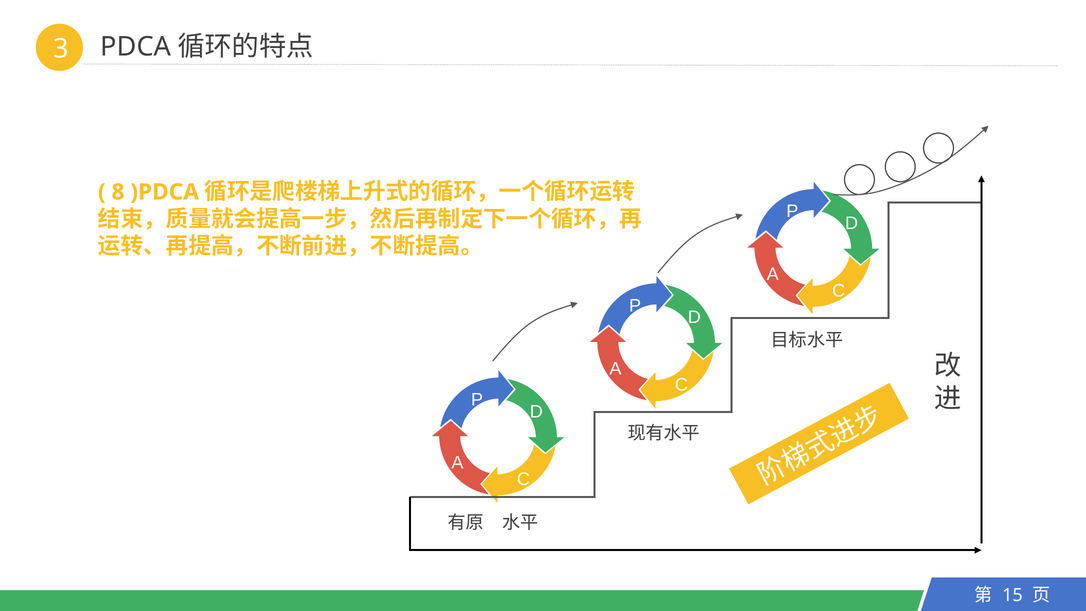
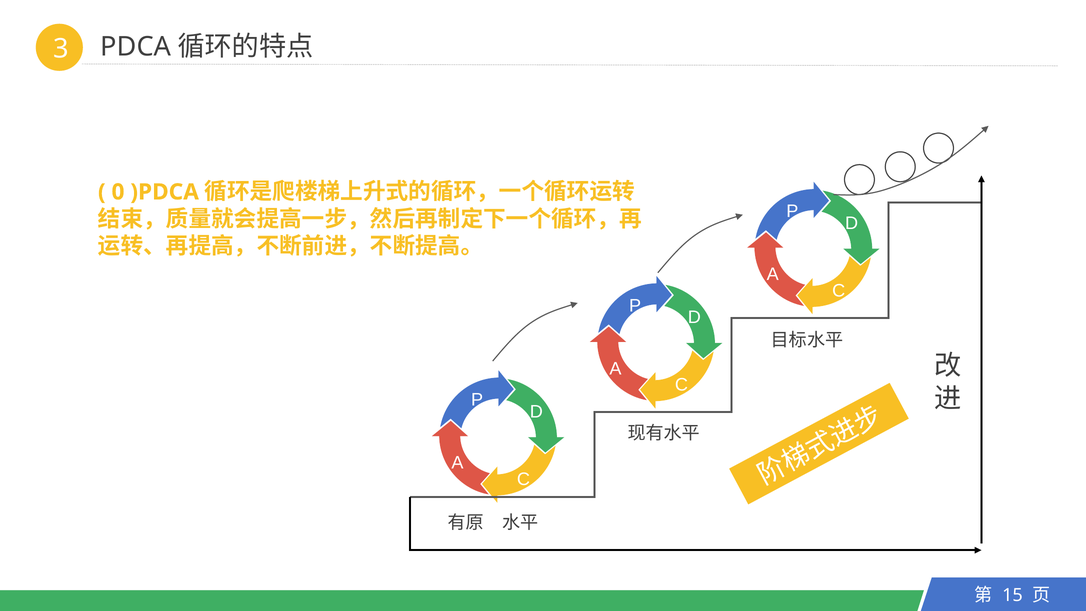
8: 8 -> 0 (118, 192)
